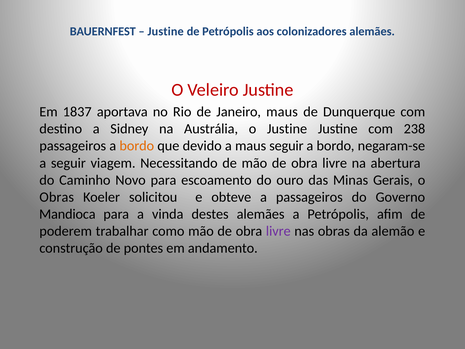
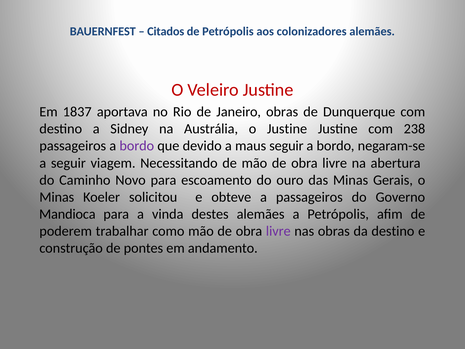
Justine: Justine -> Citados (166, 31)
Janeiro maus: maus -> obras (282, 112)
bordo colour: orange -> purple (137, 146)
Obras: Obras -> Minas (57, 197)
da alemão: alemão -> destino (393, 231)
